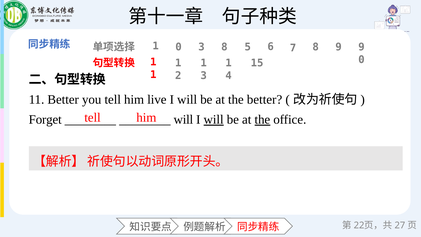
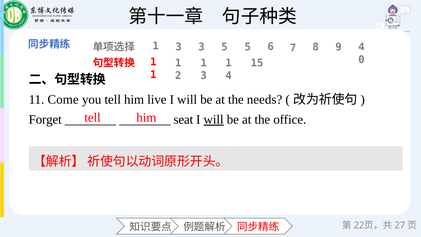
0: 0 -> 3 (179, 47)
3 8: 8 -> 5 (224, 47)
9 9: 9 -> 4 (361, 47)
11 Better: Better -> Come (63, 99)
the better: better -> needs (265, 99)
will: will -> seat (183, 120)
the underline: present -> none (262, 120)
